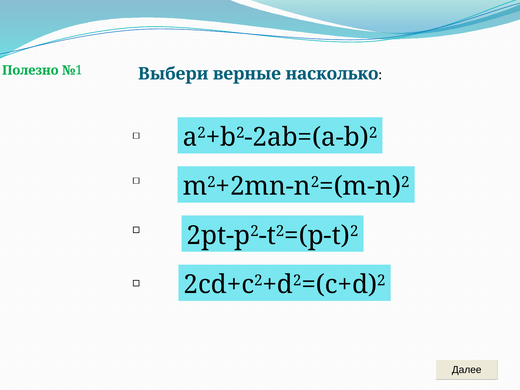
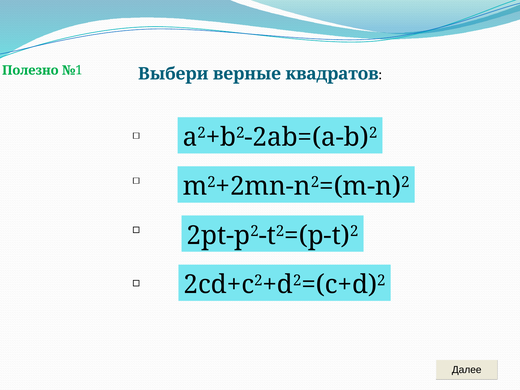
насколько: насколько -> квадратов (332, 74)
